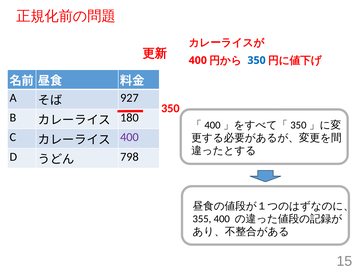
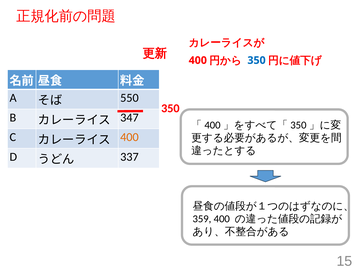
927: 927 -> 550 (129, 98)
180: 180 -> 347 (129, 118)
400 colour: purple -> orange (129, 137)
798: 798 -> 337 (129, 157)
355: 355 -> 359 (202, 219)
